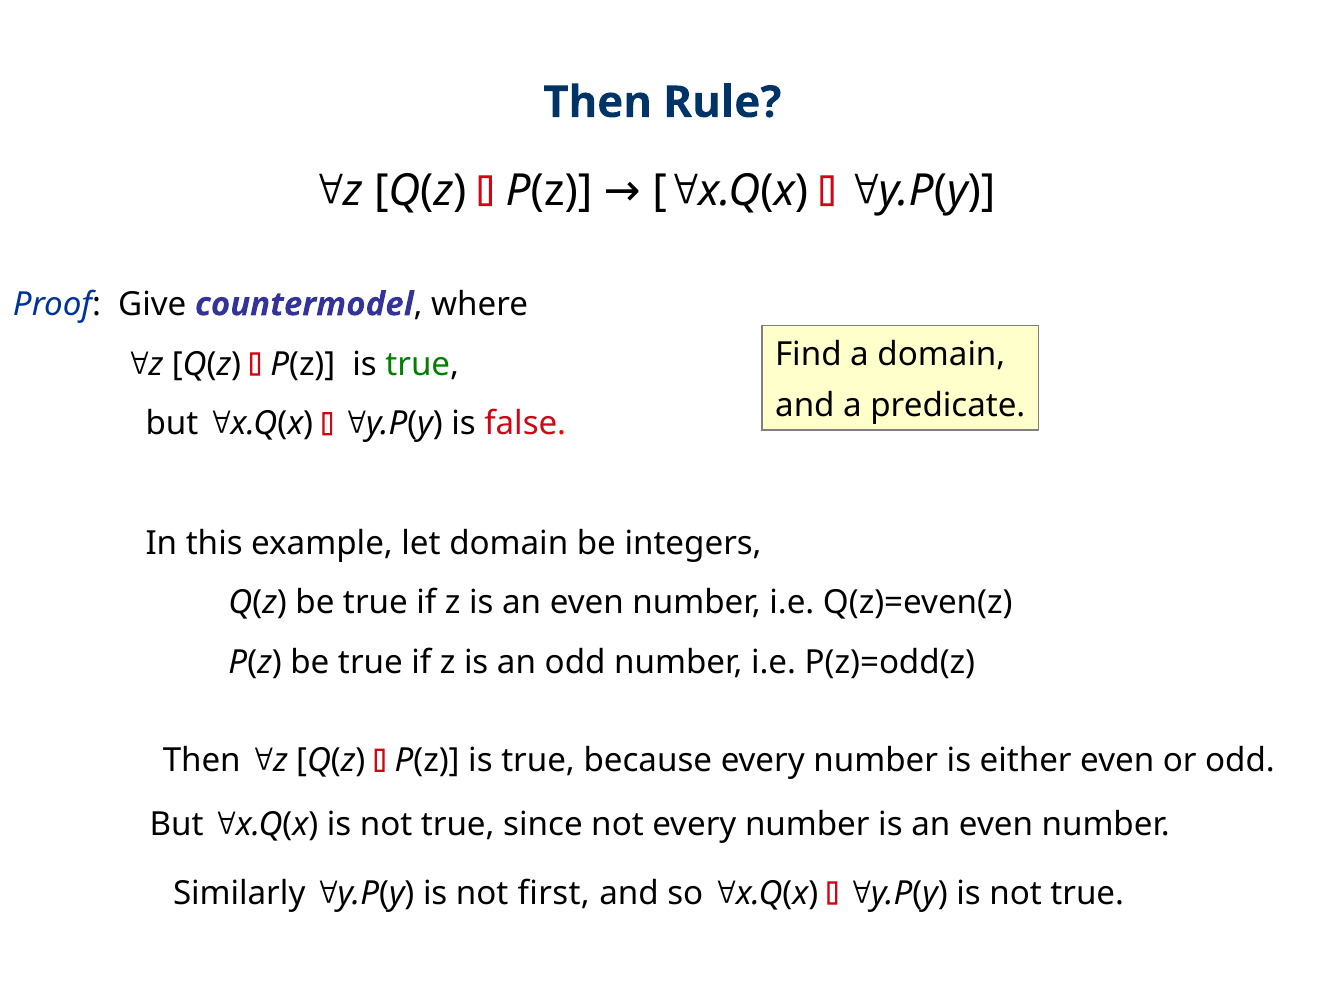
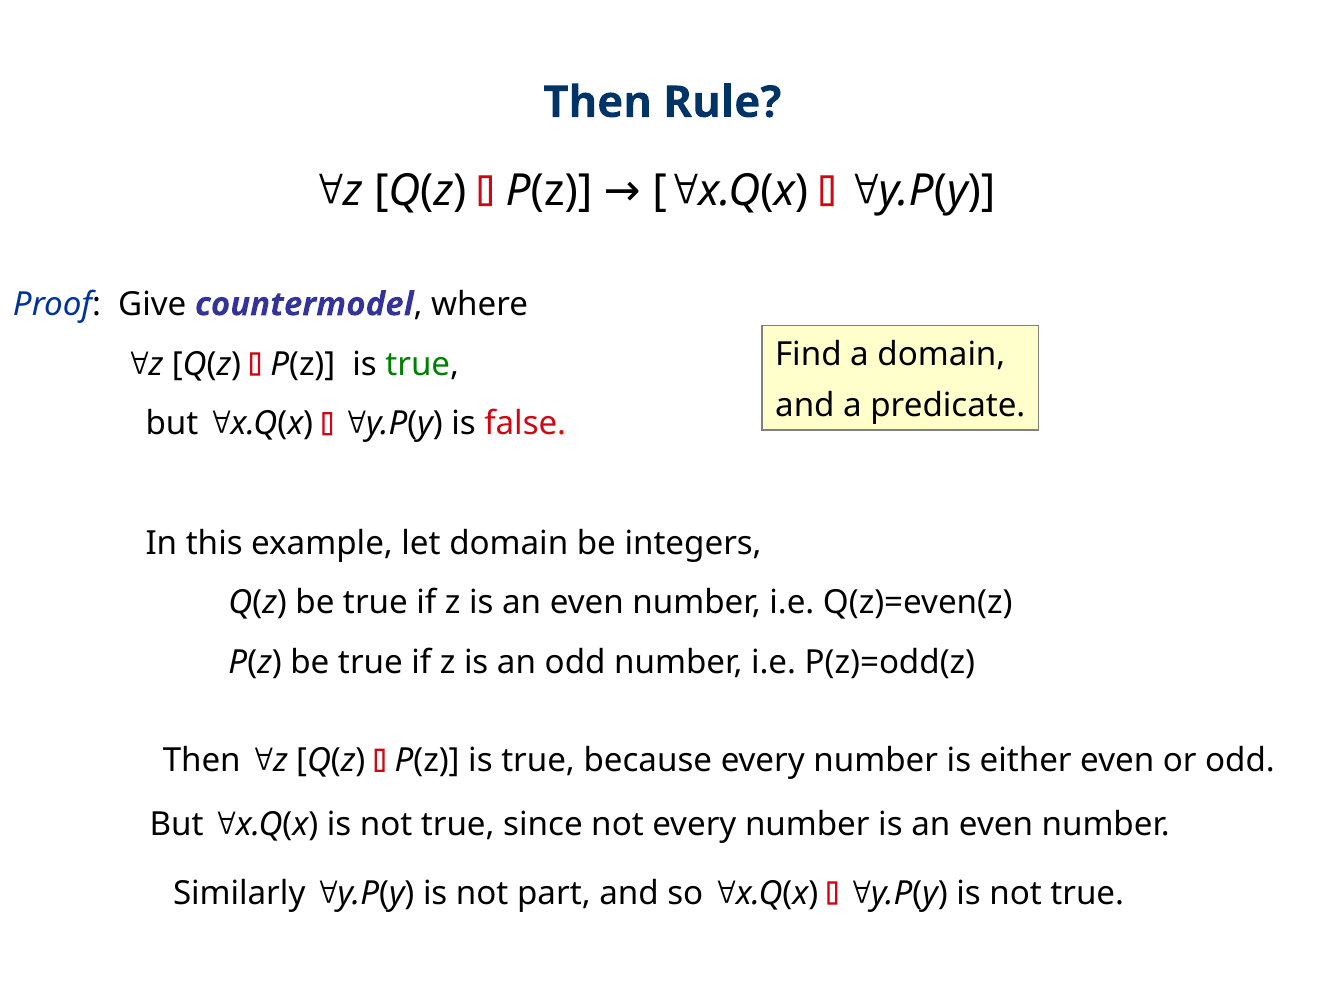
first: first -> part (554, 893)
